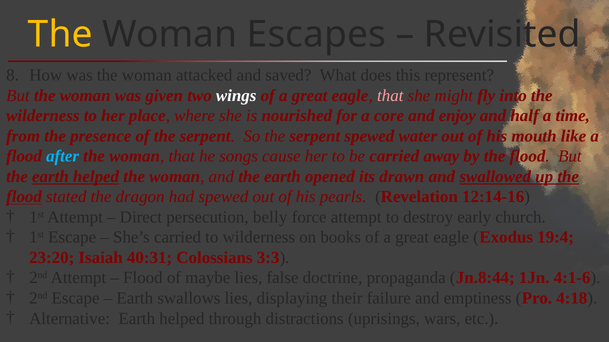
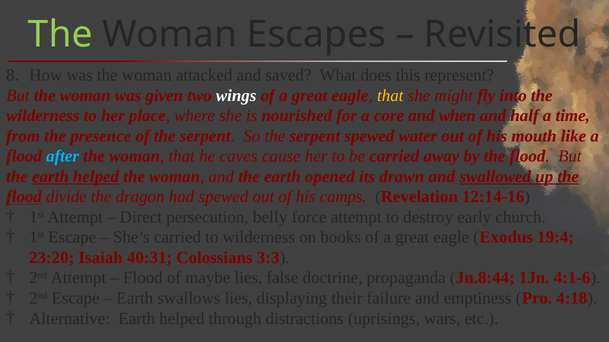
The colour: yellow -> light green (60, 35)
that colour: pink -> yellow (390, 96)
enjoy: enjoy -> when (457, 116)
songs: songs -> caves (238, 157)
stated: stated -> divide (66, 197)
pearls: pearls -> camps (343, 197)
